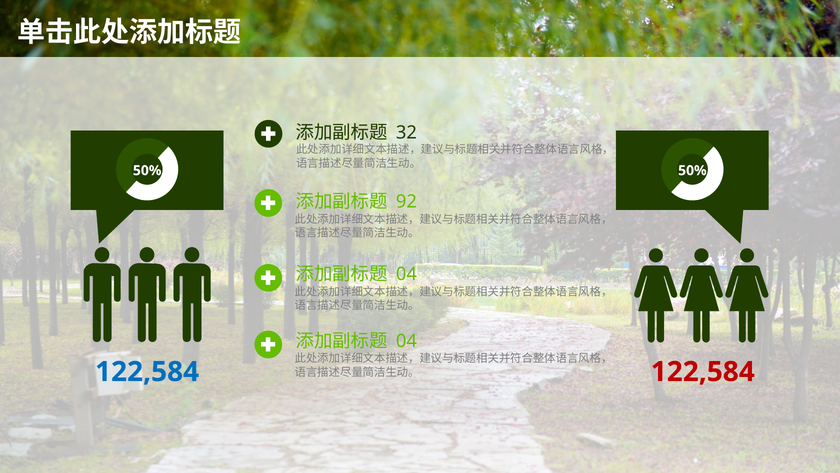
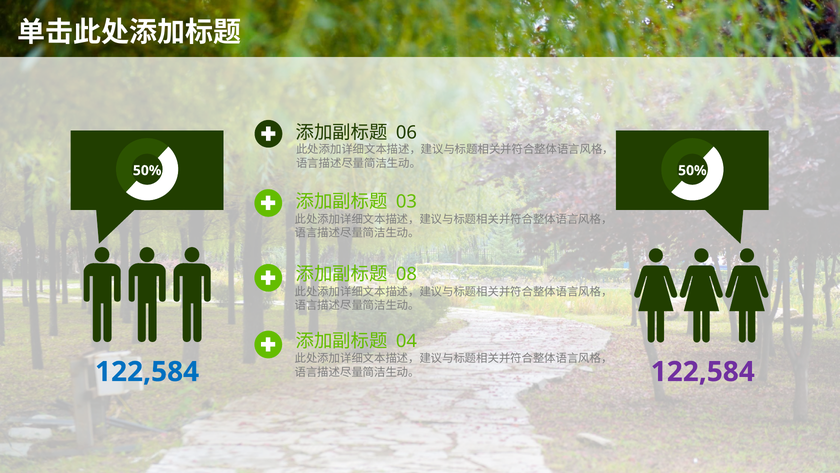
32: 32 -> 06 (406, 132)
92: 92 -> 03 (406, 202)
04: 04 -> 08 (406, 274)
122,584 colour: red -> purple (703, 371)
